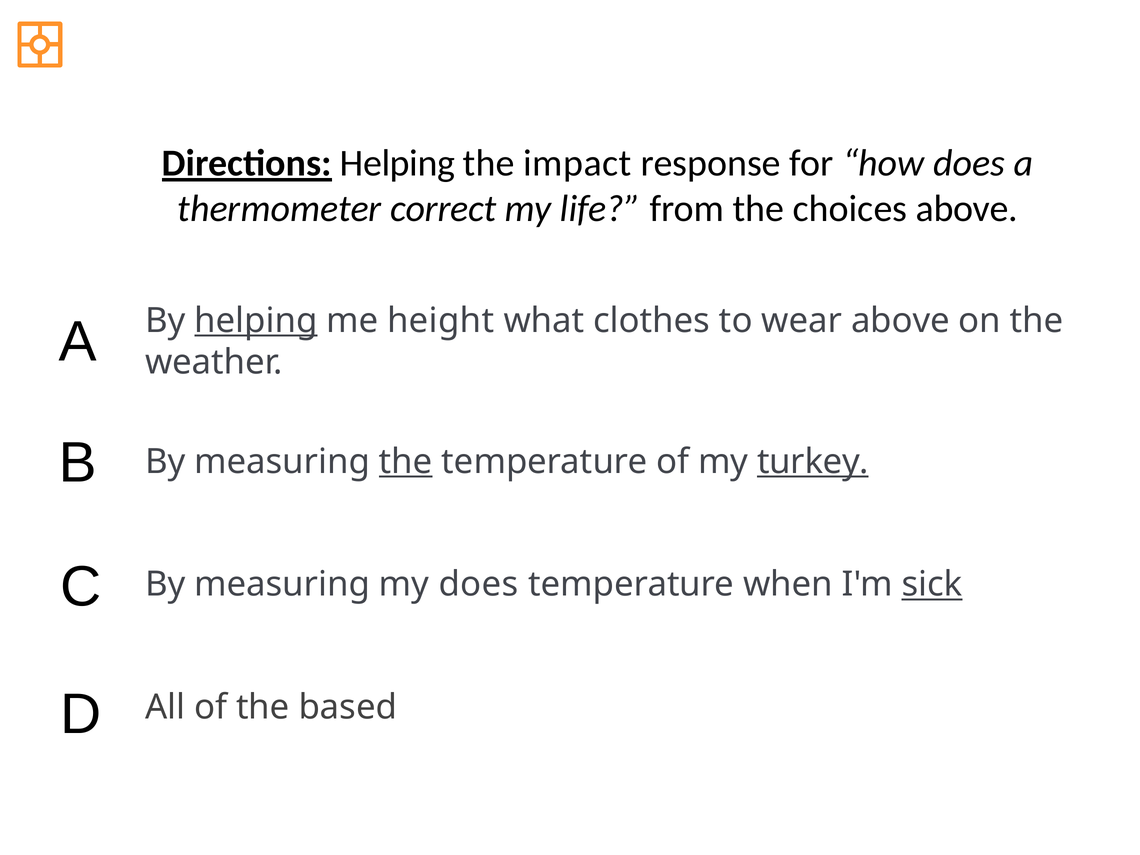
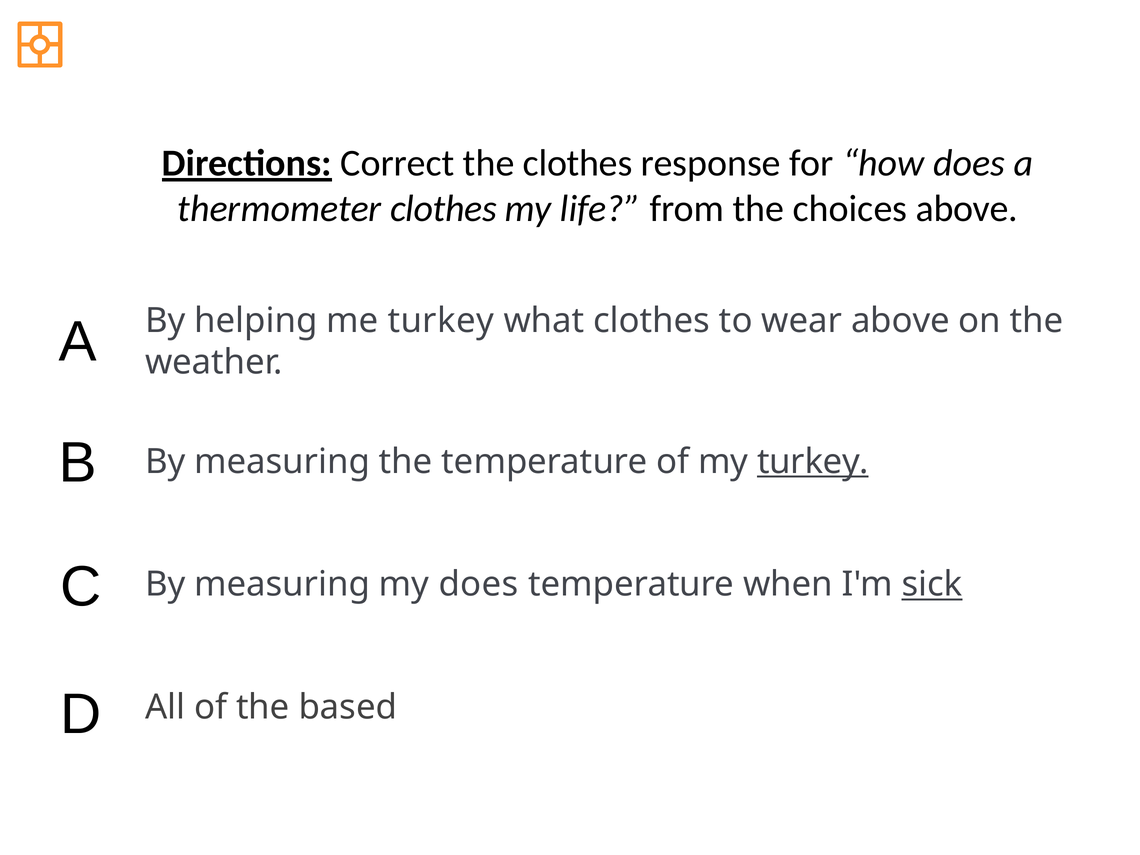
Directions Helping: Helping -> Correct (397, 163)
the impact: impact -> clothes (578, 163)
thermometer correct: correct -> clothes (443, 209)
helping underline: present -> none (256, 321)
me height: height -> turkey (441, 321)
the underline: present -> none (406, 462)
